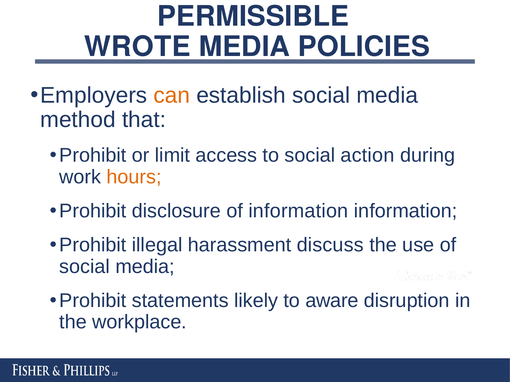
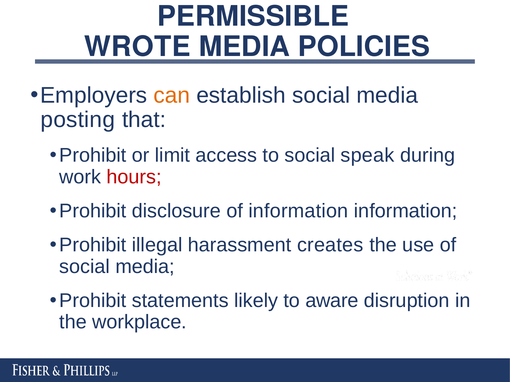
method: method -> posting (78, 120)
action: action -> speak (367, 156)
hours colour: orange -> red (134, 177)
discuss: discuss -> creates (330, 245)
